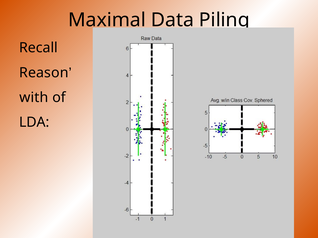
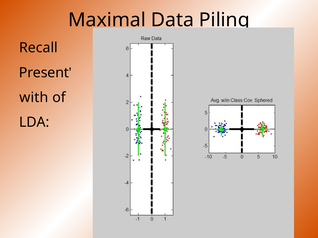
Reason: Reason -> Present (44, 73)
